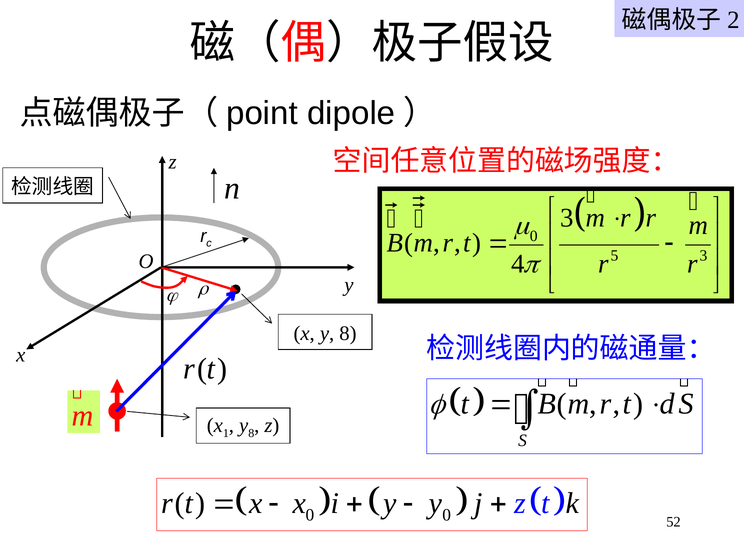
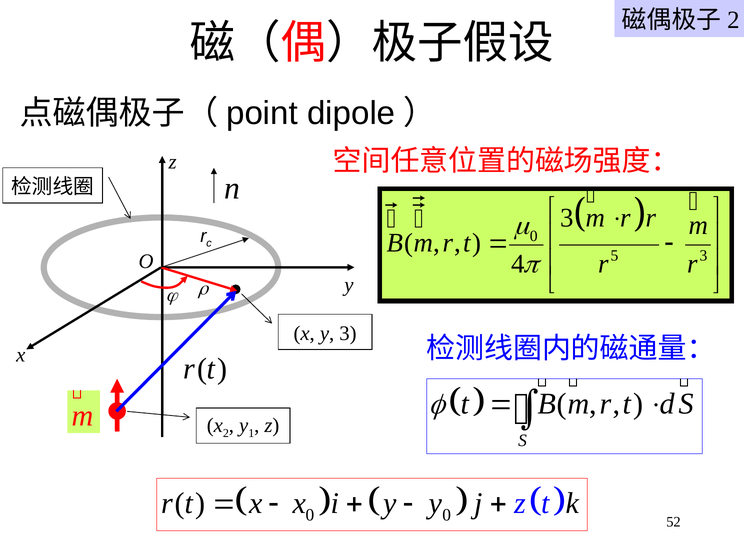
x y 8: 8 -> 3 (348, 333)
1: 1 -> 2 (226, 433)
8: 8 -> 1 (251, 433)
